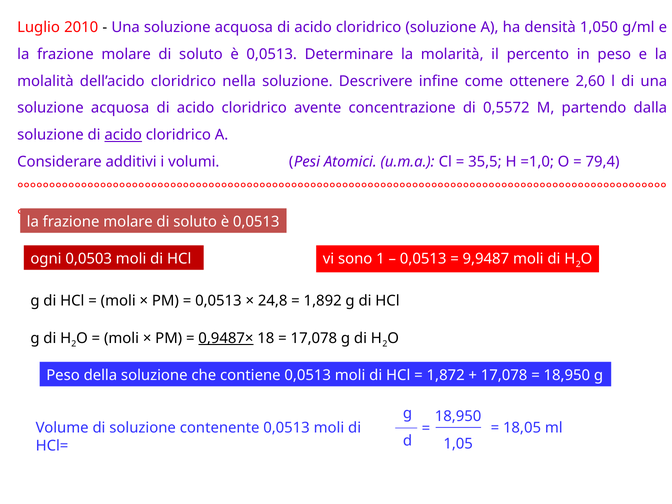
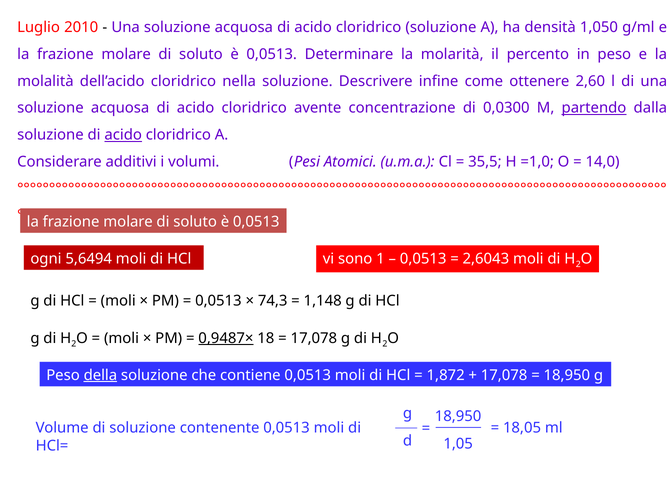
0,5572: 0,5572 -> 0,0300 (506, 108)
partendo underline: none -> present (594, 108)
79,4: 79,4 -> 14,0 (603, 162)
0,0503: 0,0503 -> 5,6494 (89, 259)
9,9487: 9,9487 -> 2,6043 (486, 259)
24,8: 24,8 -> 74,3 (273, 301)
1,892: 1,892 -> 1,148 (323, 301)
della underline: none -> present (100, 375)
